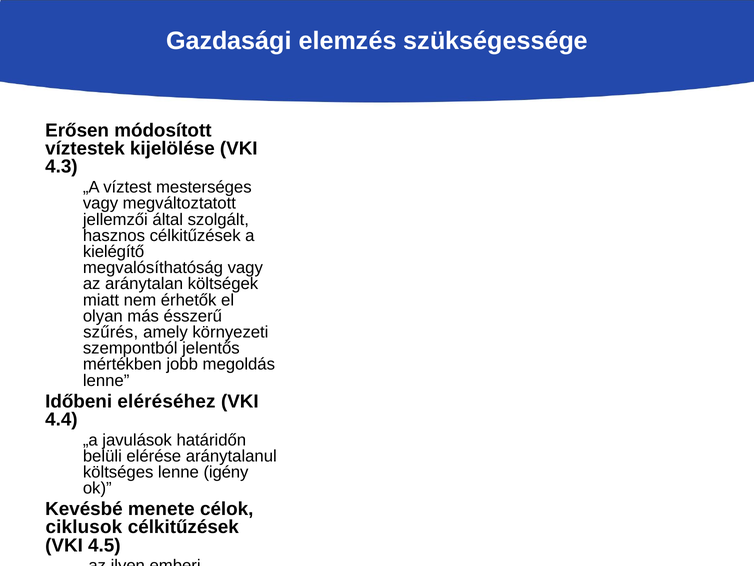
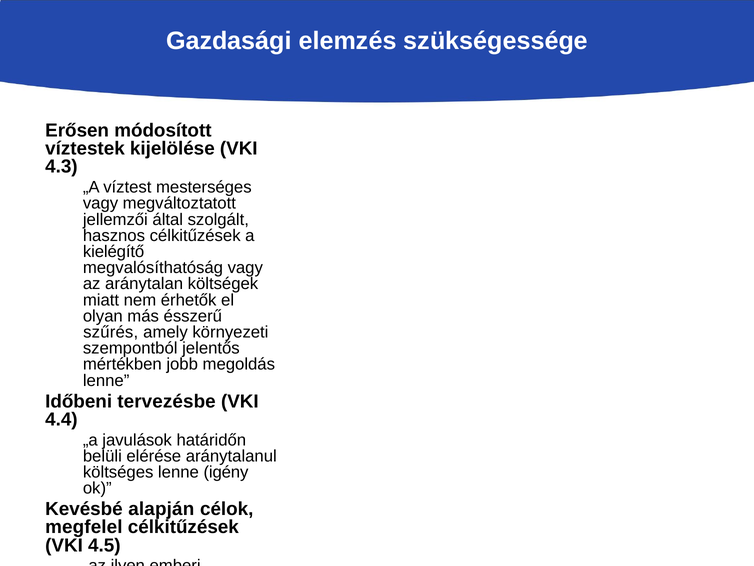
eléréséhez: eléréséhez -> tervezésbe (167, 401)
menete: menete -> alapján (161, 509)
ciklusok: ciklusok -> megfelel (84, 527)
